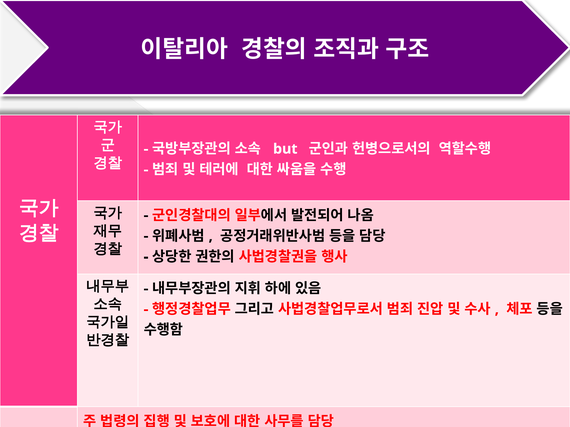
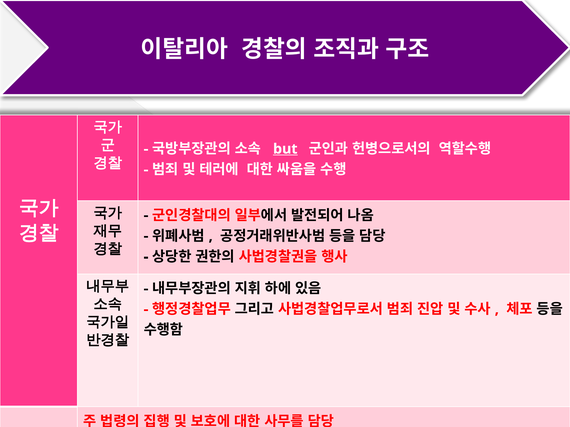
but underline: none -> present (285, 149)
